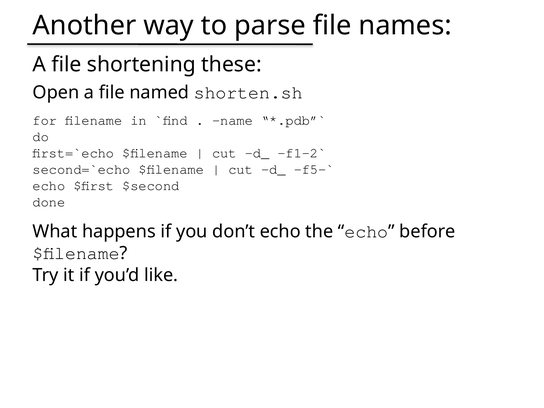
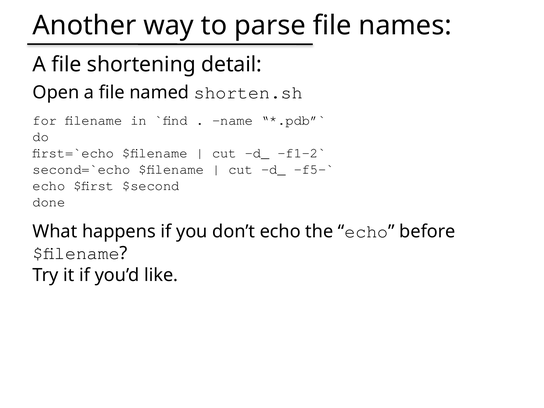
these: these -> detail (232, 64)
